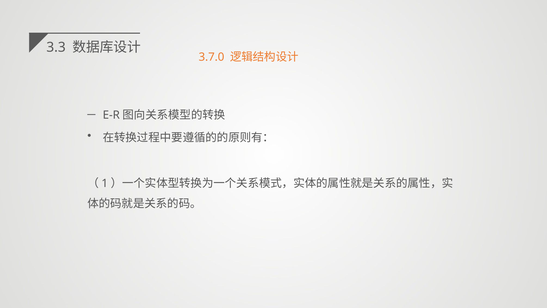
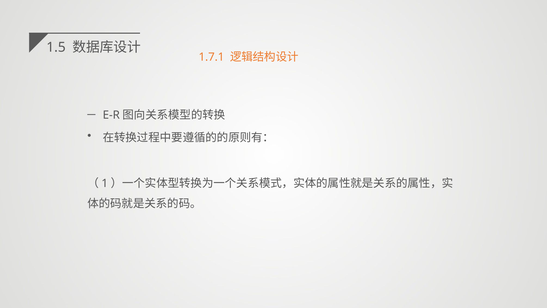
3.3: 3.3 -> 1.5 (56, 47)
3.7.0: 3.7.0 -> 1.7.1 (211, 57)
